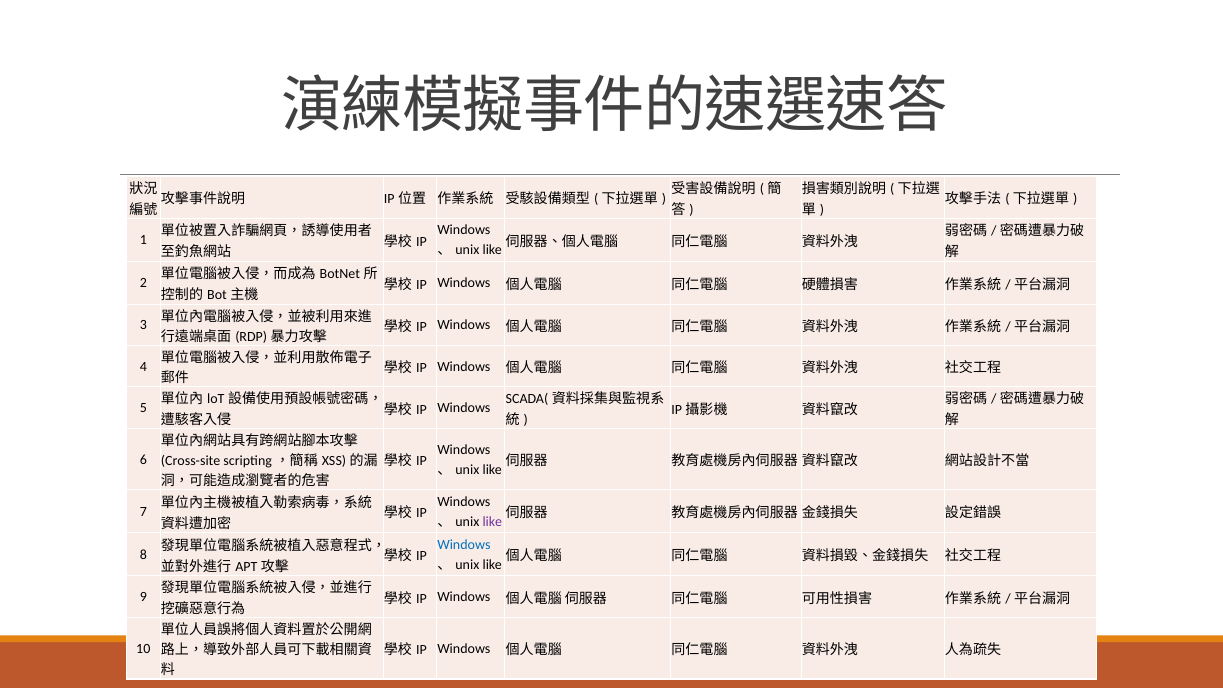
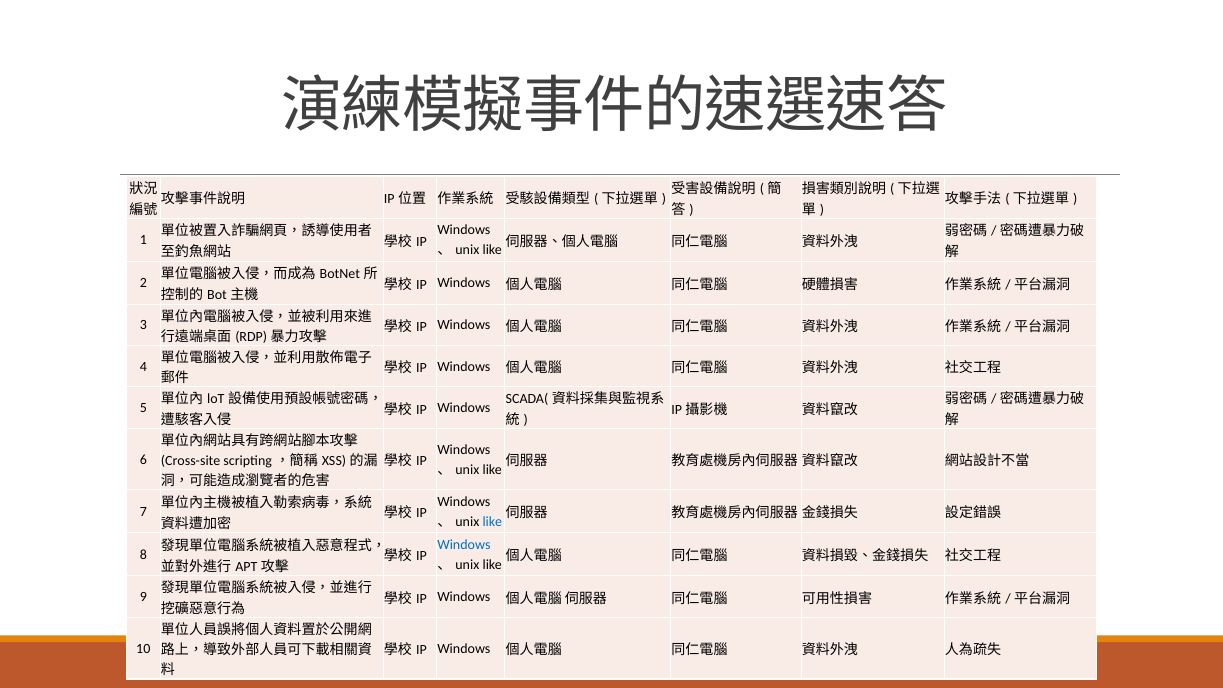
like colour: purple -> blue (492, 522)
